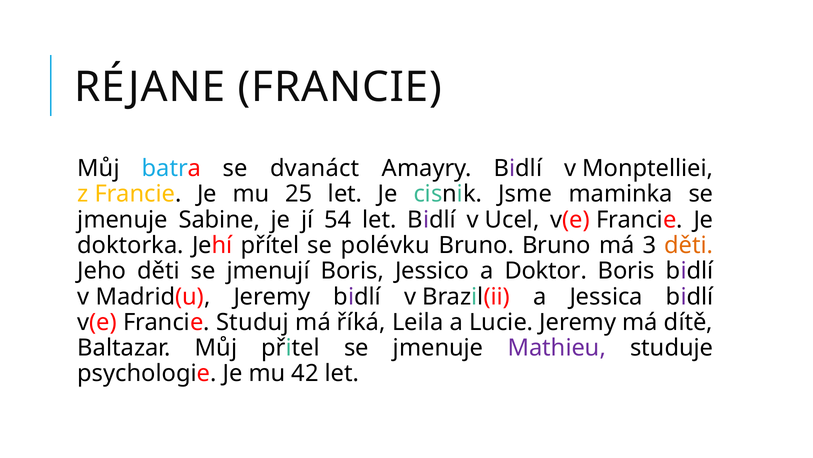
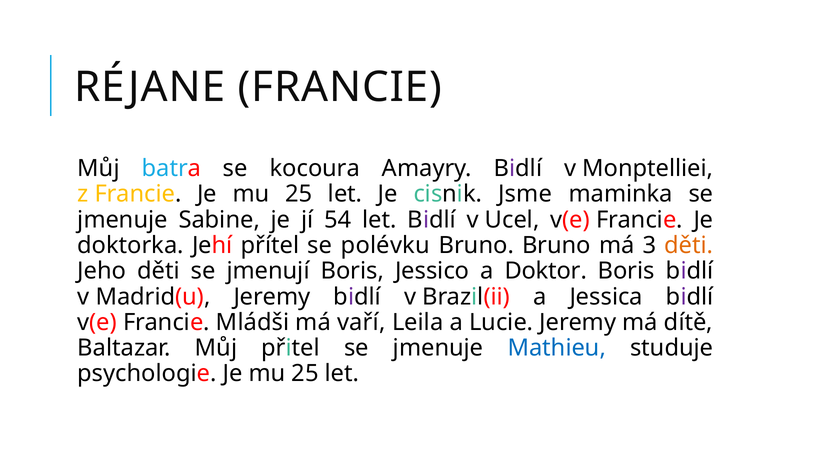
dvanáct: dvanáct -> kocoura (315, 168)
Studuj: Studuj -> Mládši (253, 322)
říká: říká -> vaří (361, 322)
Mathieu colour: purple -> blue (557, 347)
psychologie Je mu 42: 42 -> 25 (305, 373)
